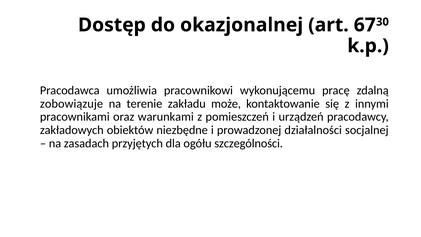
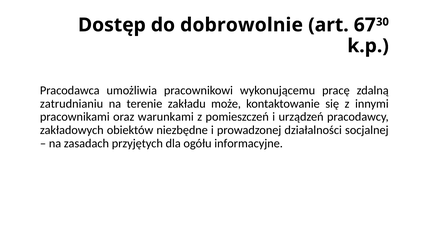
okazjonalnej: okazjonalnej -> dobrowolnie (242, 25)
zobowiązuje: zobowiązuje -> zatrudnianiu (72, 104)
szczególności: szczególności -> informacyjne (249, 143)
